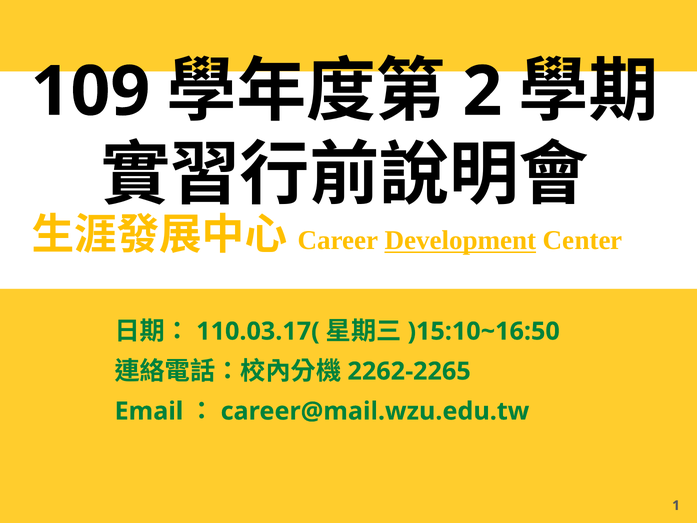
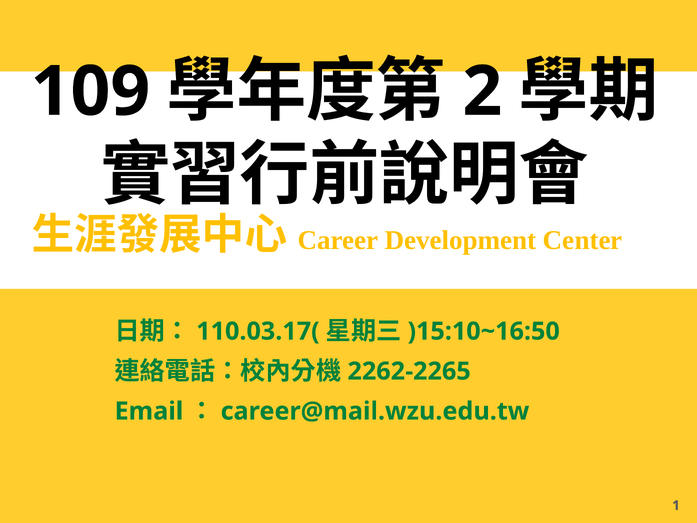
Development underline: present -> none (460, 240)
